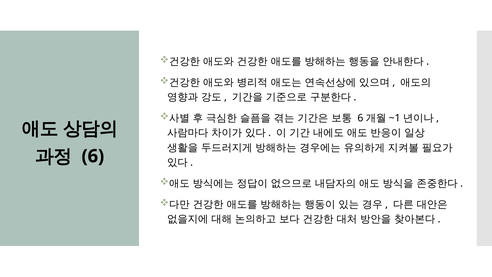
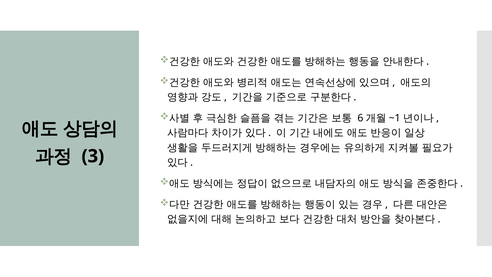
6: 6 -> 3 (93, 156)
